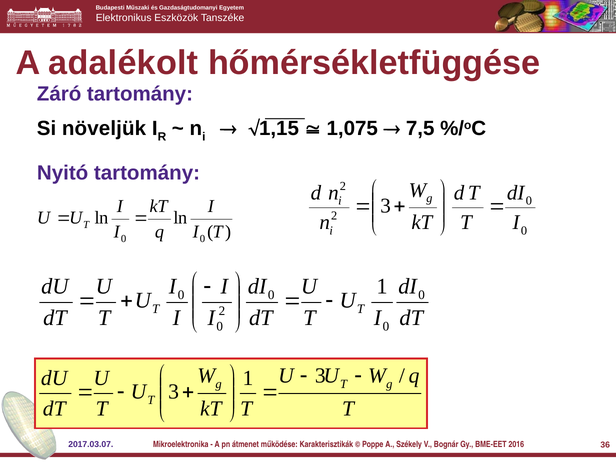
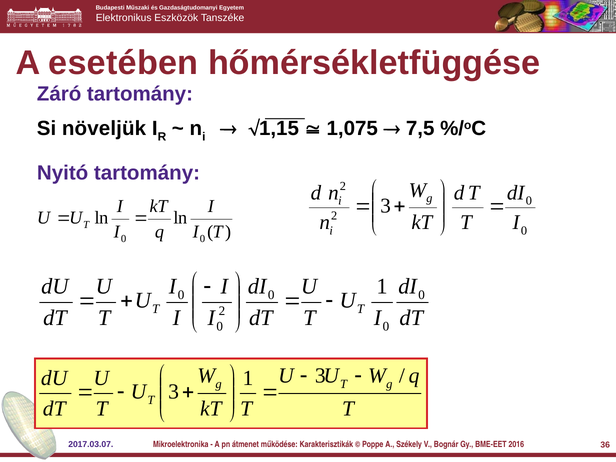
adalékolt: adalékolt -> esetében (123, 63)
